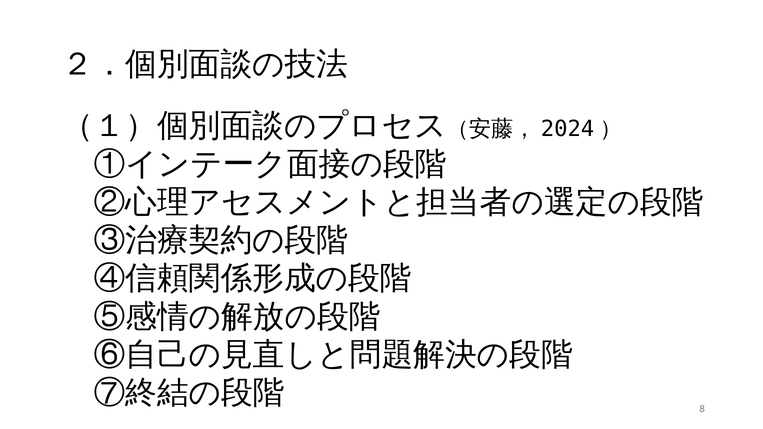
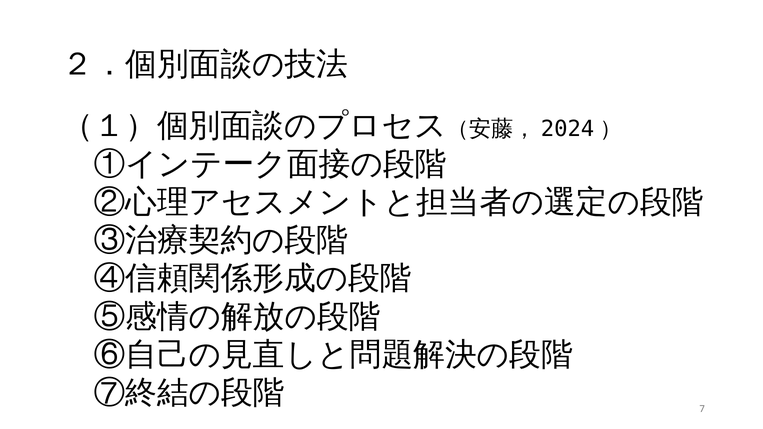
8: 8 -> 7 (702, 409)
